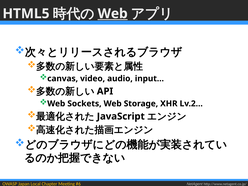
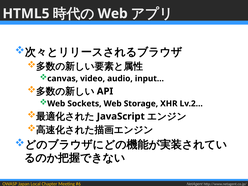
Web underline: present -> none (113, 14)
